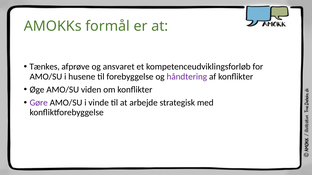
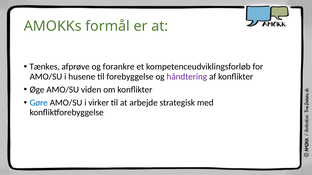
ansvaret: ansvaret -> forankre (119, 67)
Gøre colour: purple -> blue (39, 103)
vinde: vinde -> virker (99, 103)
